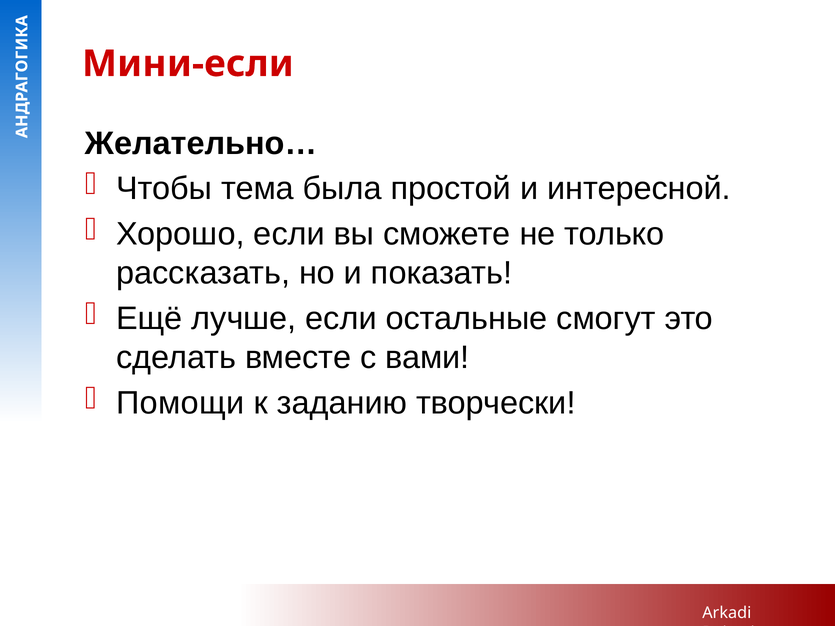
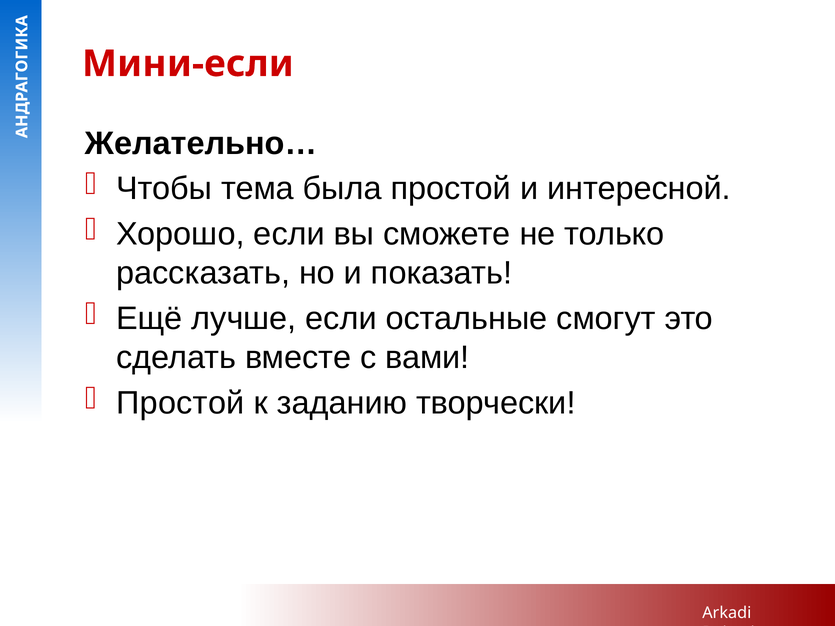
Помощи: Помощи -> Простой (180, 403)
